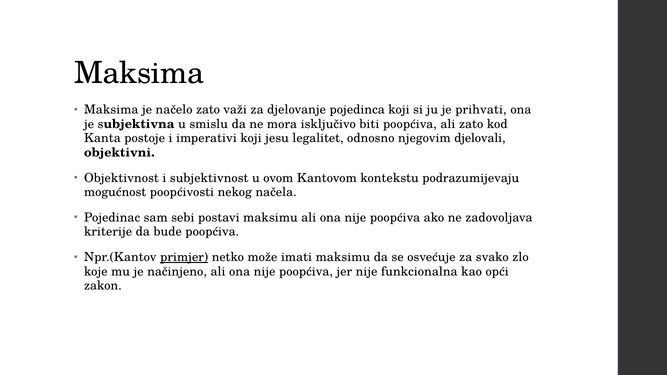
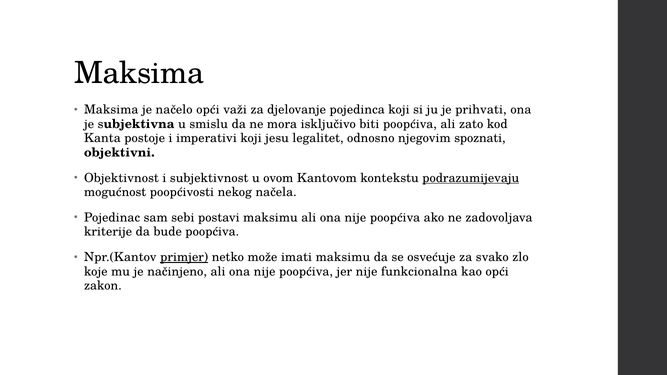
načelo zato: zato -> opći (208, 110)
djelovali: djelovali -> spoznati (480, 138)
podrazumijevaju underline: none -> present (471, 178)
